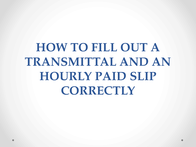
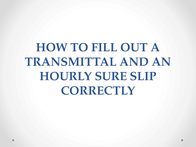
PAID: PAID -> SURE (111, 76)
